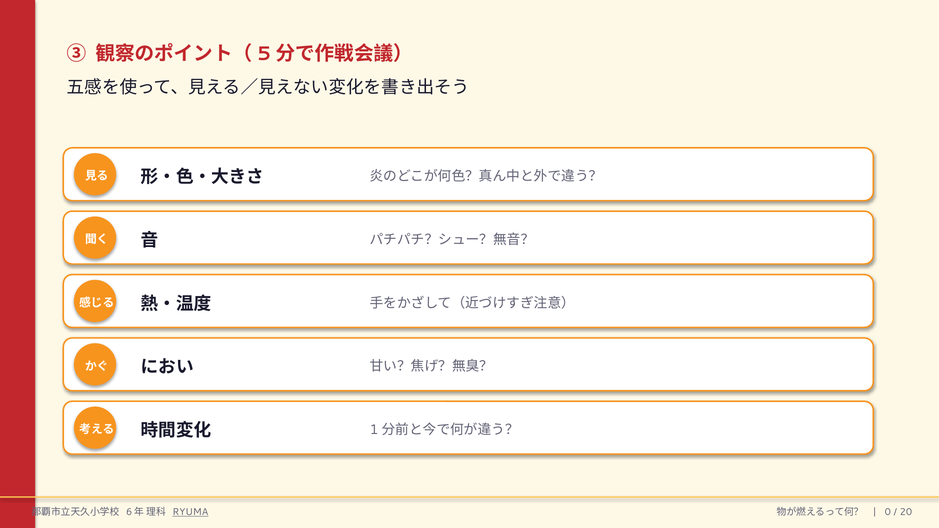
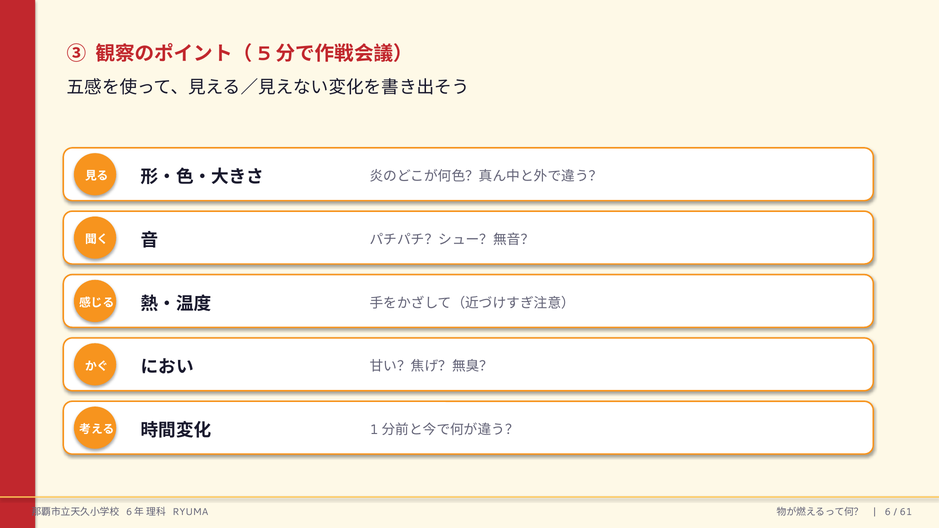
RYUMA underline: present -> none (190, 512)
0: 0 -> 6 (888, 512)
20: 20 -> 61 (906, 512)
